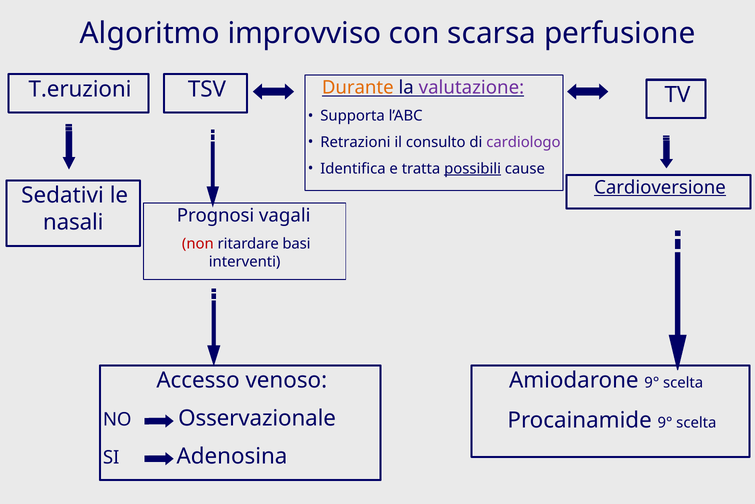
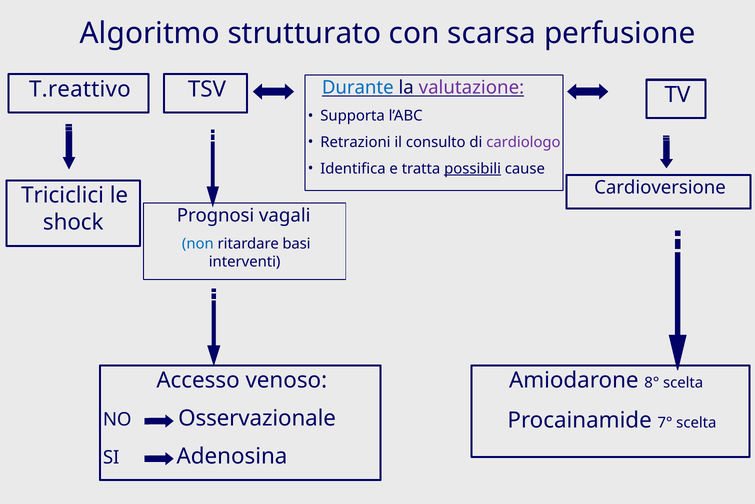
improvviso: improvviso -> strutturato (304, 33)
Durante colour: orange -> blue (358, 88)
T.eruzioni: T.eruzioni -> T.reattivo (80, 89)
Cardioversione underline: present -> none (660, 187)
Sedativi: Sedativi -> Triciclici (63, 195)
nasali: nasali -> shock (73, 222)
non colour: red -> blue (198, 243)
Amiodarone 9°: 9° -> 8° (652, 382)
Procainamide 9°: 9° -> 7° (665, 422)
